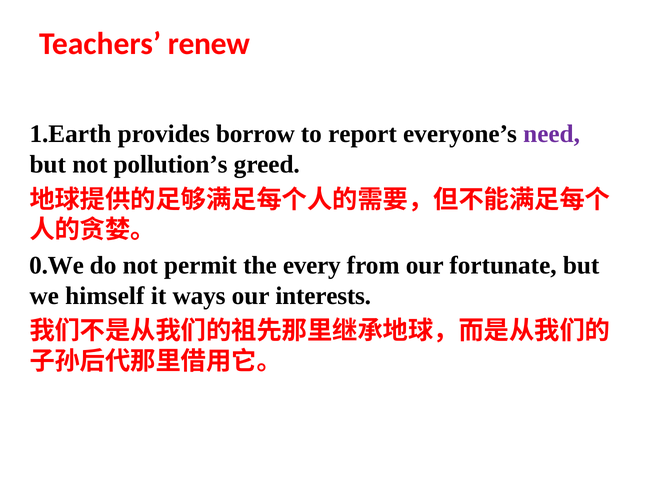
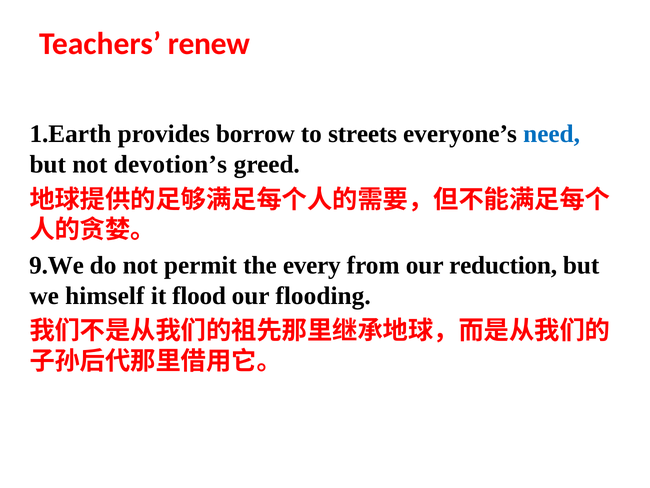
report: report -> streets (363, 134)
need colour: purple -> blue (552, 134)
pollution’s: pollution’s -> devotion’s (170, 164)
0.We: 0.We -> 9.We (57, 265)
fortunate: fortunate -> reduction (503, 265)
ways: ways -> flood (199, 295)
interests: interests -> flooding (323, 295)
